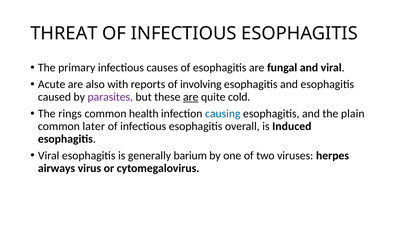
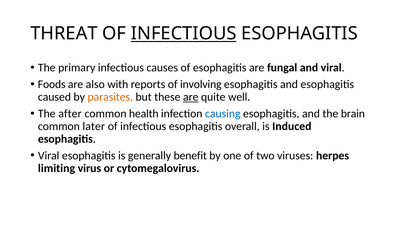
INFECTIOUS underline: none -> present (184, 34)
Acute: Acute -> Foods (52, 84)
parasites colour: purple -> orange (110, 97)
cold: cold -> well (239, 97)
rings: rings -> after (70, 114)
plain: plain -> brain (353, 114)
barium: barium -> benefit (190, 156)
airways: airways -> limiting (57, 168)
